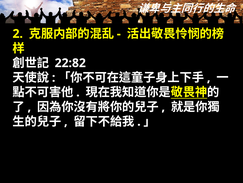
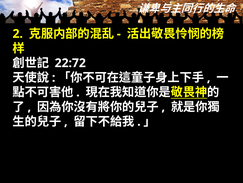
22:82: 22:82 -> 22:72 (70, 63)
